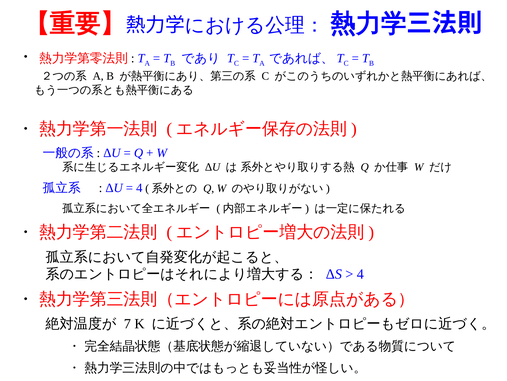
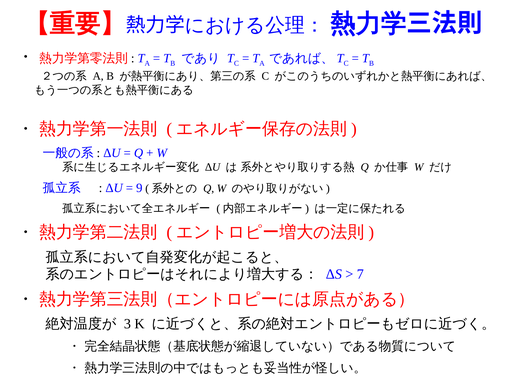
4: 4 -> 9 (139, 188)
4: 4 -> 7 (360, 273)
7: 7 -> 3 (127, 323)
